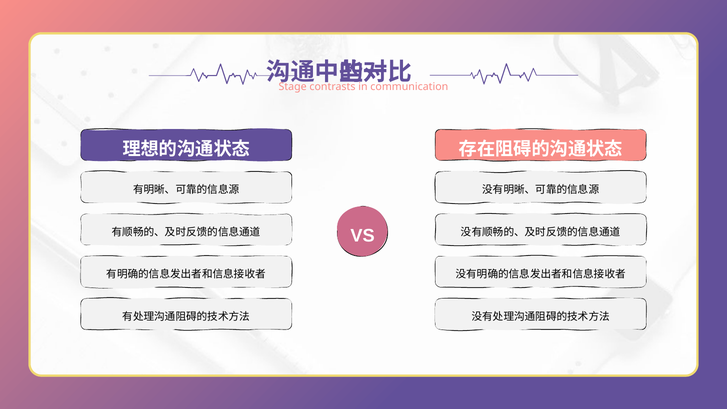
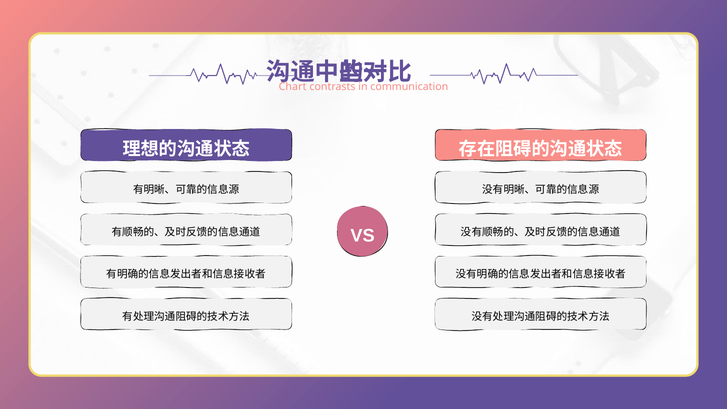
Stage: Stage -> Chart (293, 87)
